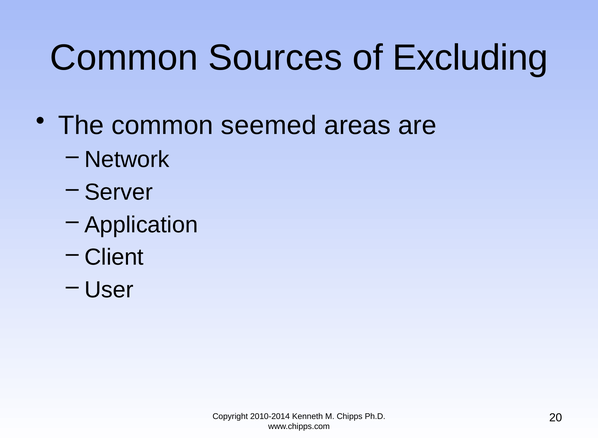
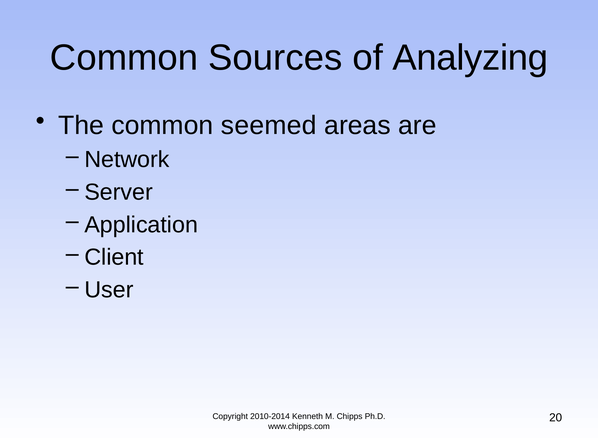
Excluding: Excluding -> Analyzing (470, 58)
